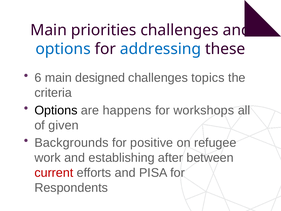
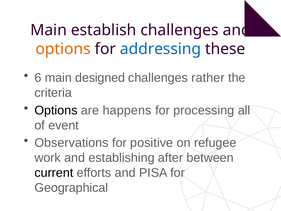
priorities: priorities -> establish (104, 30)
options colour: blue -> orange (63, 49)
topics: topics -> rather (208, 78)
workshops: workshops -> processing (204, 110)
given: given -> event (64, 125)
Backgrounds: Backgrounds -> Observations (72, 143)
current colour: red -> black (54, 173)
Respondents: Respondents -> Geographical (71, 188)
